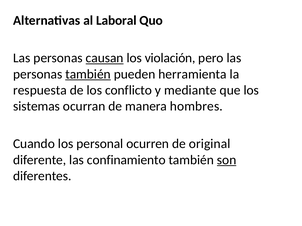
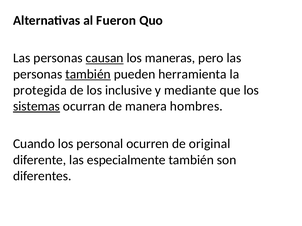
Laboral: Laboral -> Fueron (116, 21)
violación: violación -> maneras (170, 58)
respuesta: respuesta -> protegida (40, 90)
conflicto: conflicto -> inclusive (128, 90)
sistemas underline: none -> present (37, 107)
confinamiento: confinamiento -> especialmente (126, 160)
son underline: present -> none (227, 160)
